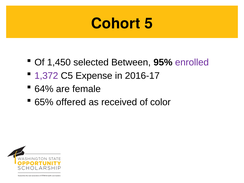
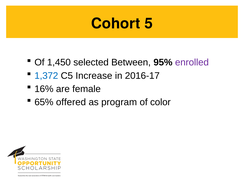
1,372 colour: purple -> blue (46, 76)
Expense: Expense -> Increase (94, 76)
64%: 64% -> 16% (44, 89)
received: received -> program (119, 102)
